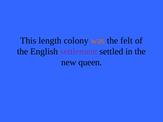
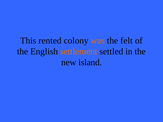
length: length -> rented (50, 41)
settlement colour: purple -> orange (79, 52)
queen: queen -> island (90, 62)
